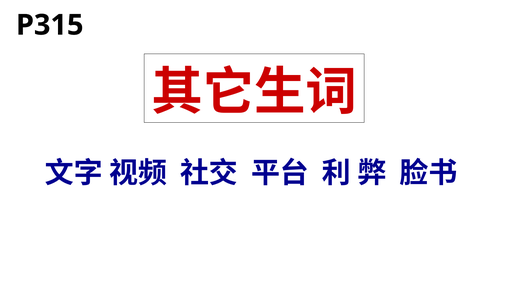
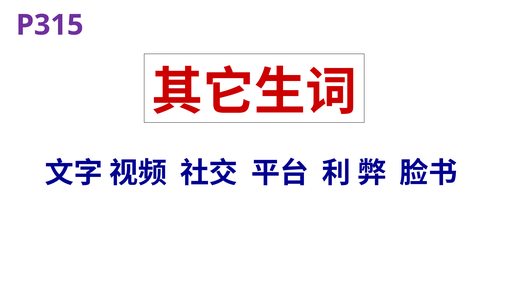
P315 colour: black -> purple (50, 25)
